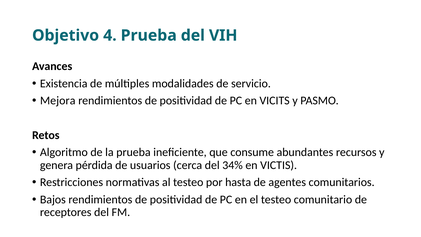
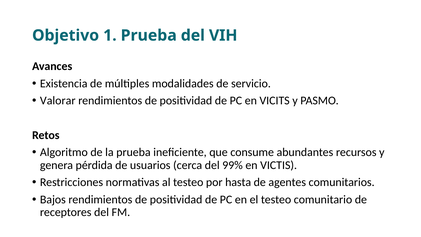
4: 4 -> 1 (110, 35)
Mejora: Mejora -> Valorar (58, 101)
34%: 34% -> 99% (233, 165)
